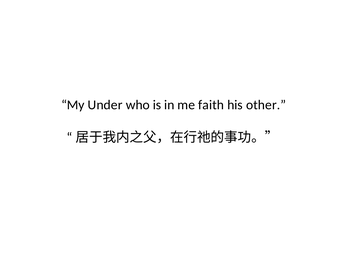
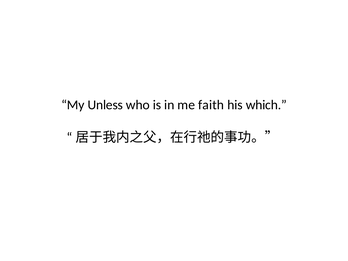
Under: Under -> Unless (105, 105)
other: other -> which (266, 105)
